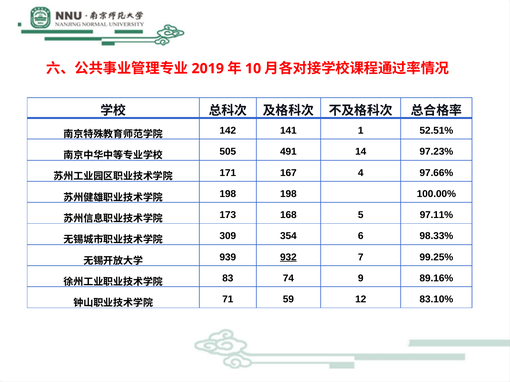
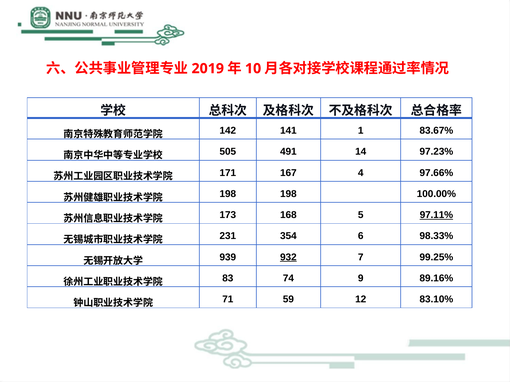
52.51%: 52.51% -> 83.67% (436, 131)
97.11% underline: none -> present (436, 215)
309: 309 -> 231 (228, 236)
